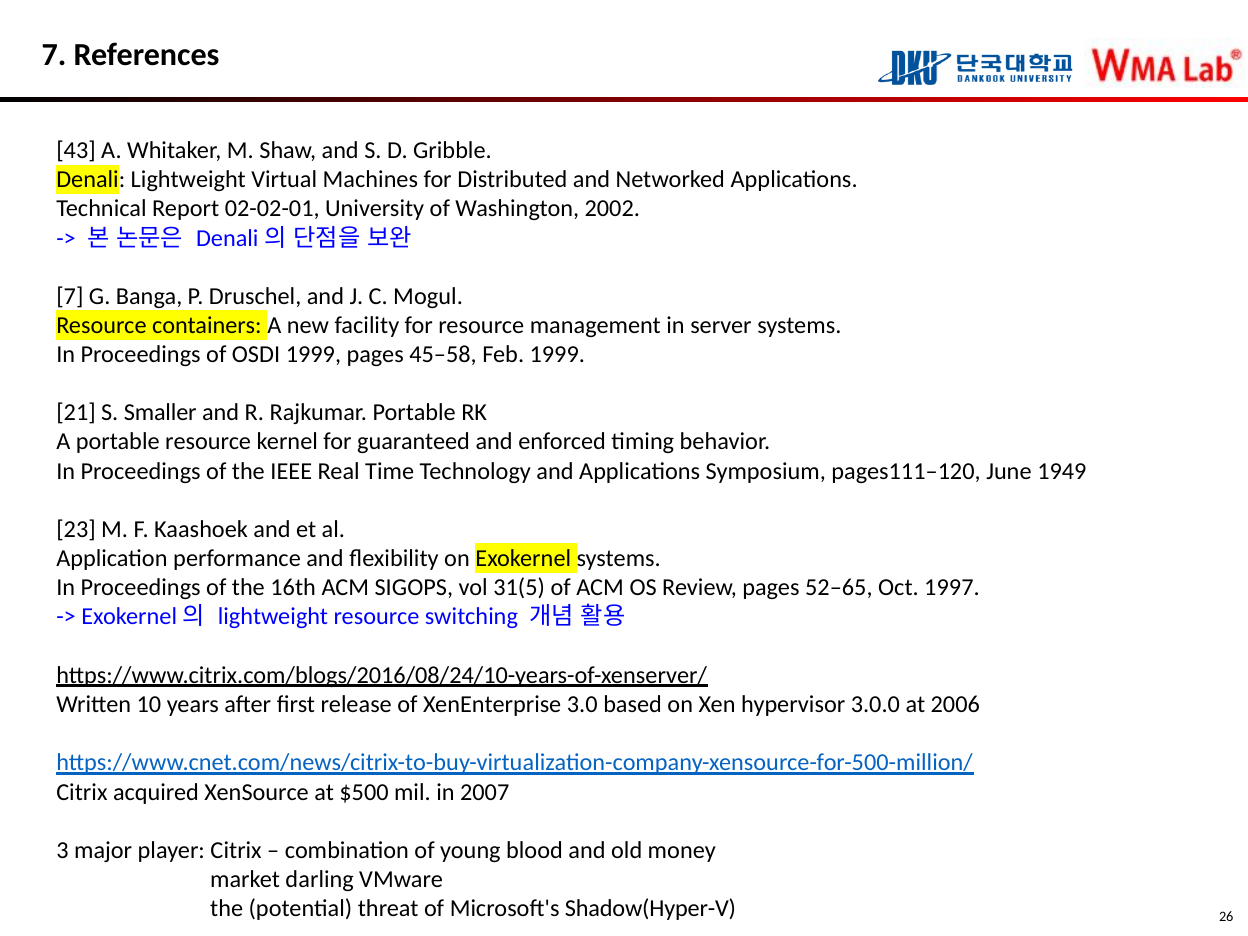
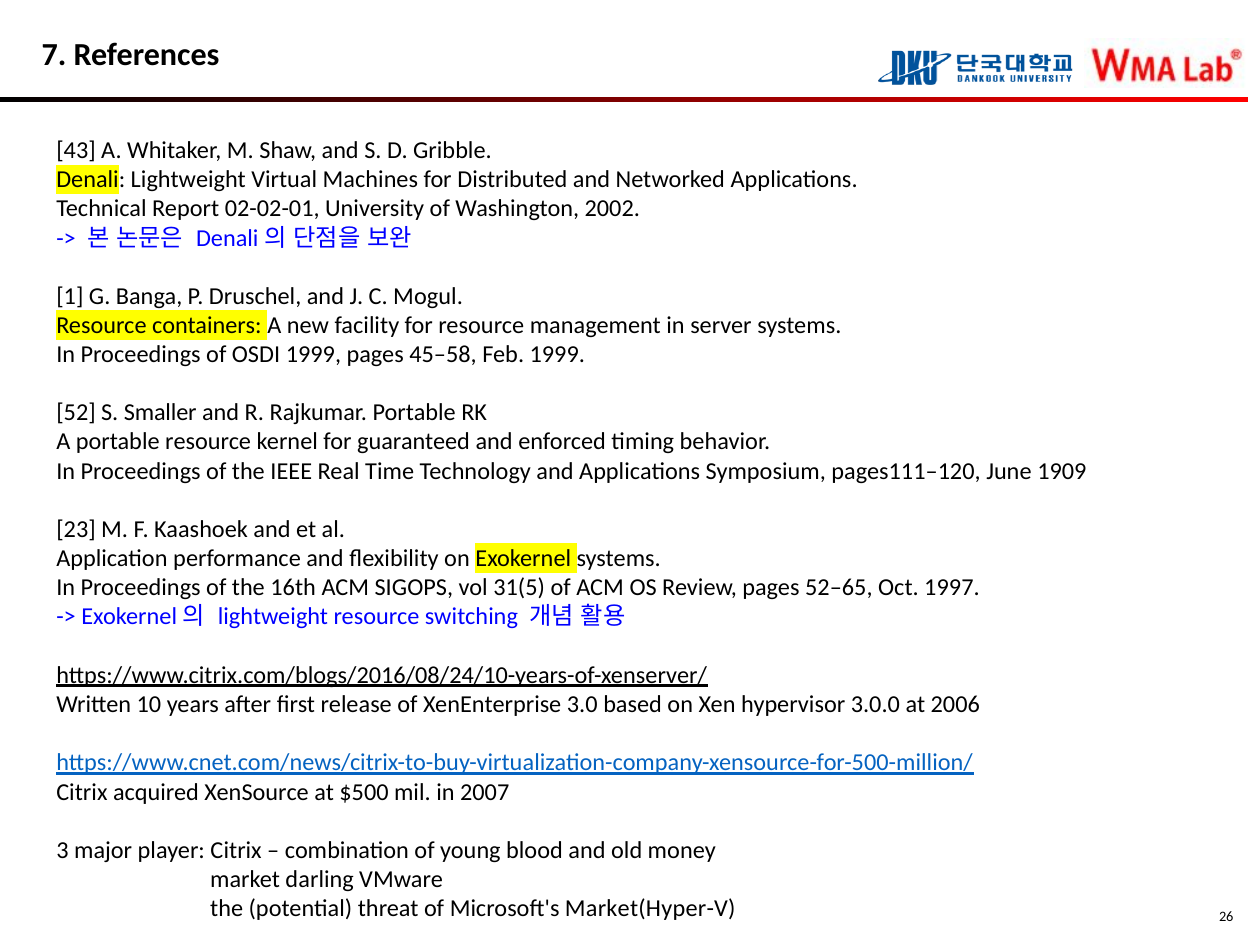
7: 7 -> 1 (70, 296)
21: 21 -> 52 (76, 413)
1949: 1949 -> 1909 (1062, 471)
Shadow(Hyper-V: Shadow(Hyper-V -> Market(Hyper-V (650, 909)
